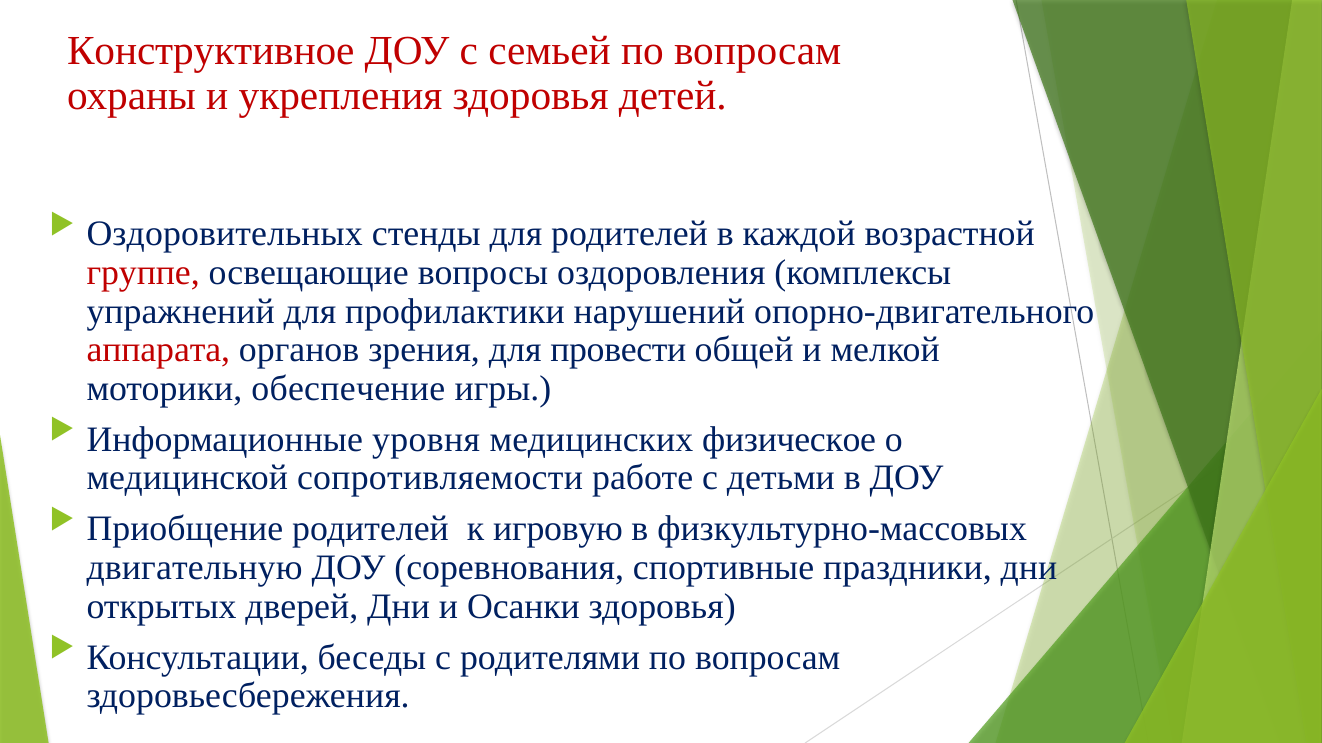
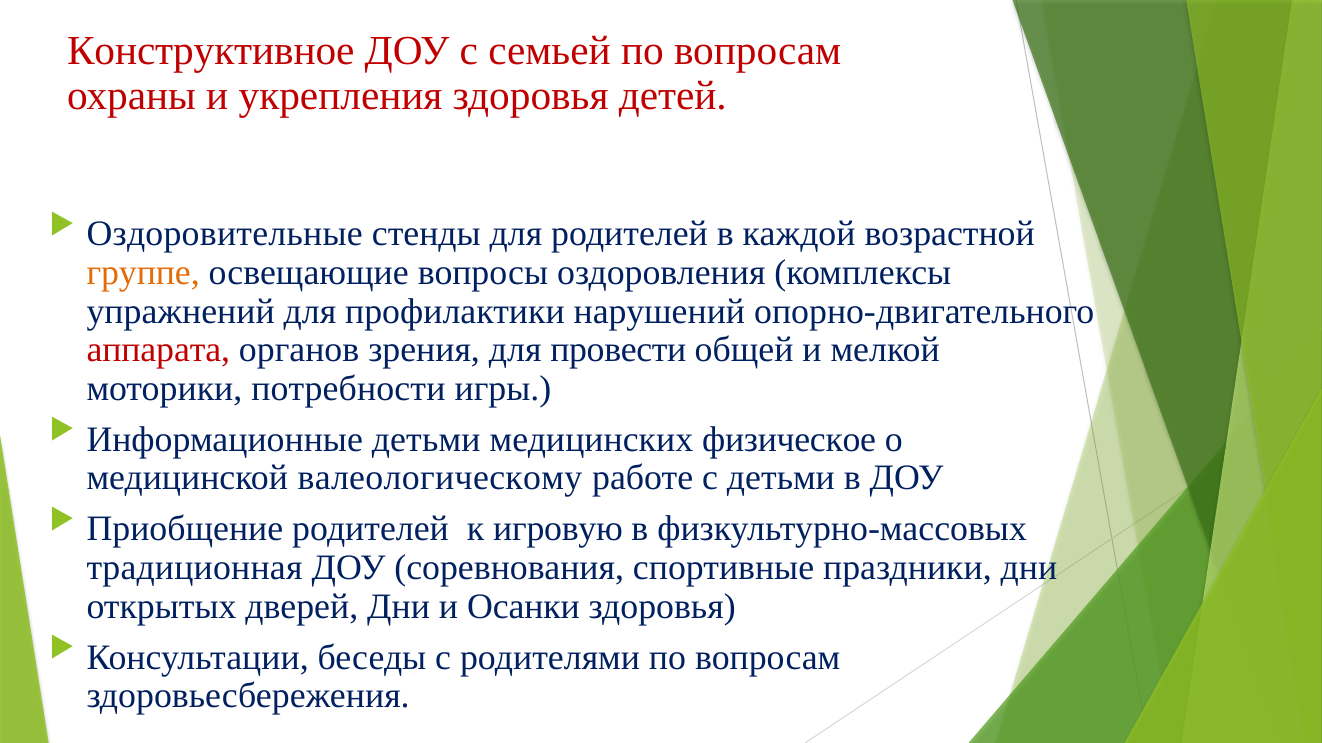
Оздоровительных: Оздоровительных -> Оздоровительные (225, 234)
группе colour: red -> orange (143, 273)
обеспечение: обеспечение -> потребности (348, 389)
Информационные уровня: уровня -> детьми (426, 440)
сопротивляемости: сопротивляемости -> валеологическому (440, 479)
двигательную: двигательную -> традиционная (194, 568)
